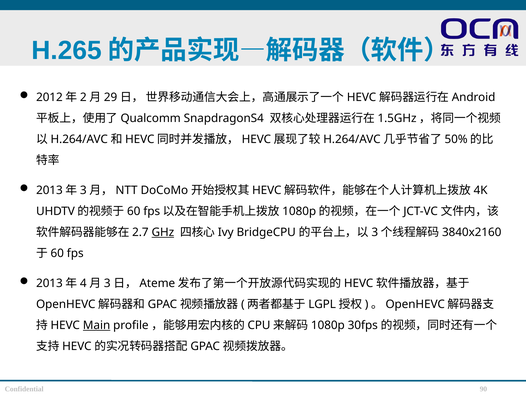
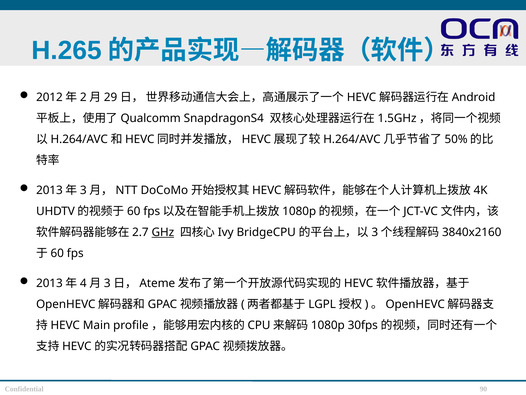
Main underline: present -> none (97, 325)
